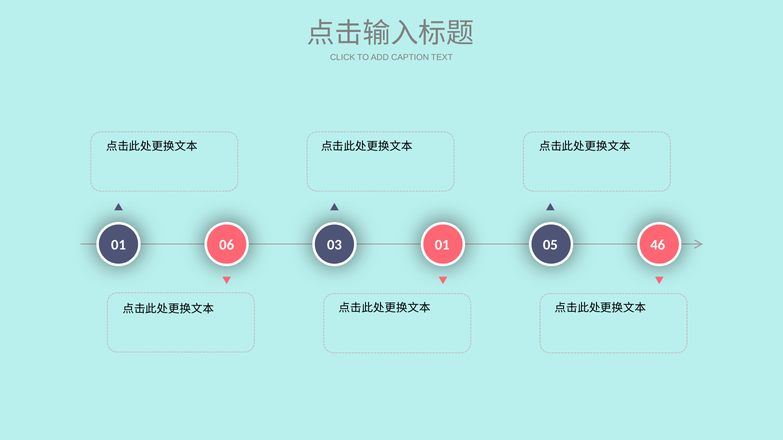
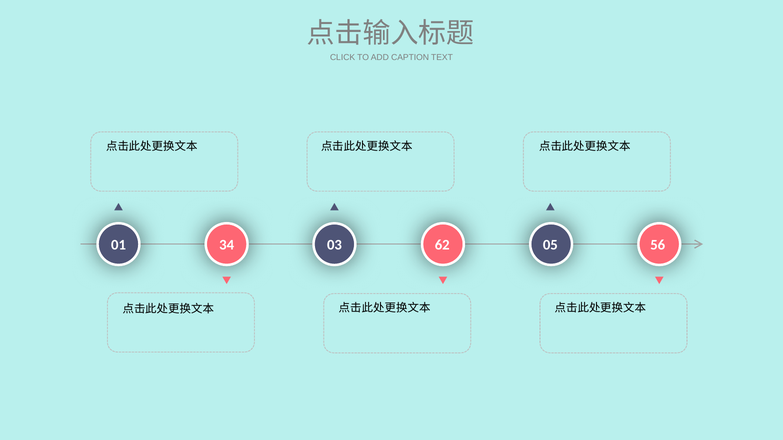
06: 06 -> 34 (227, 245)
03 01: 01 -> 62 (442, 245)
46: 46 -> 56 (658, 245)
